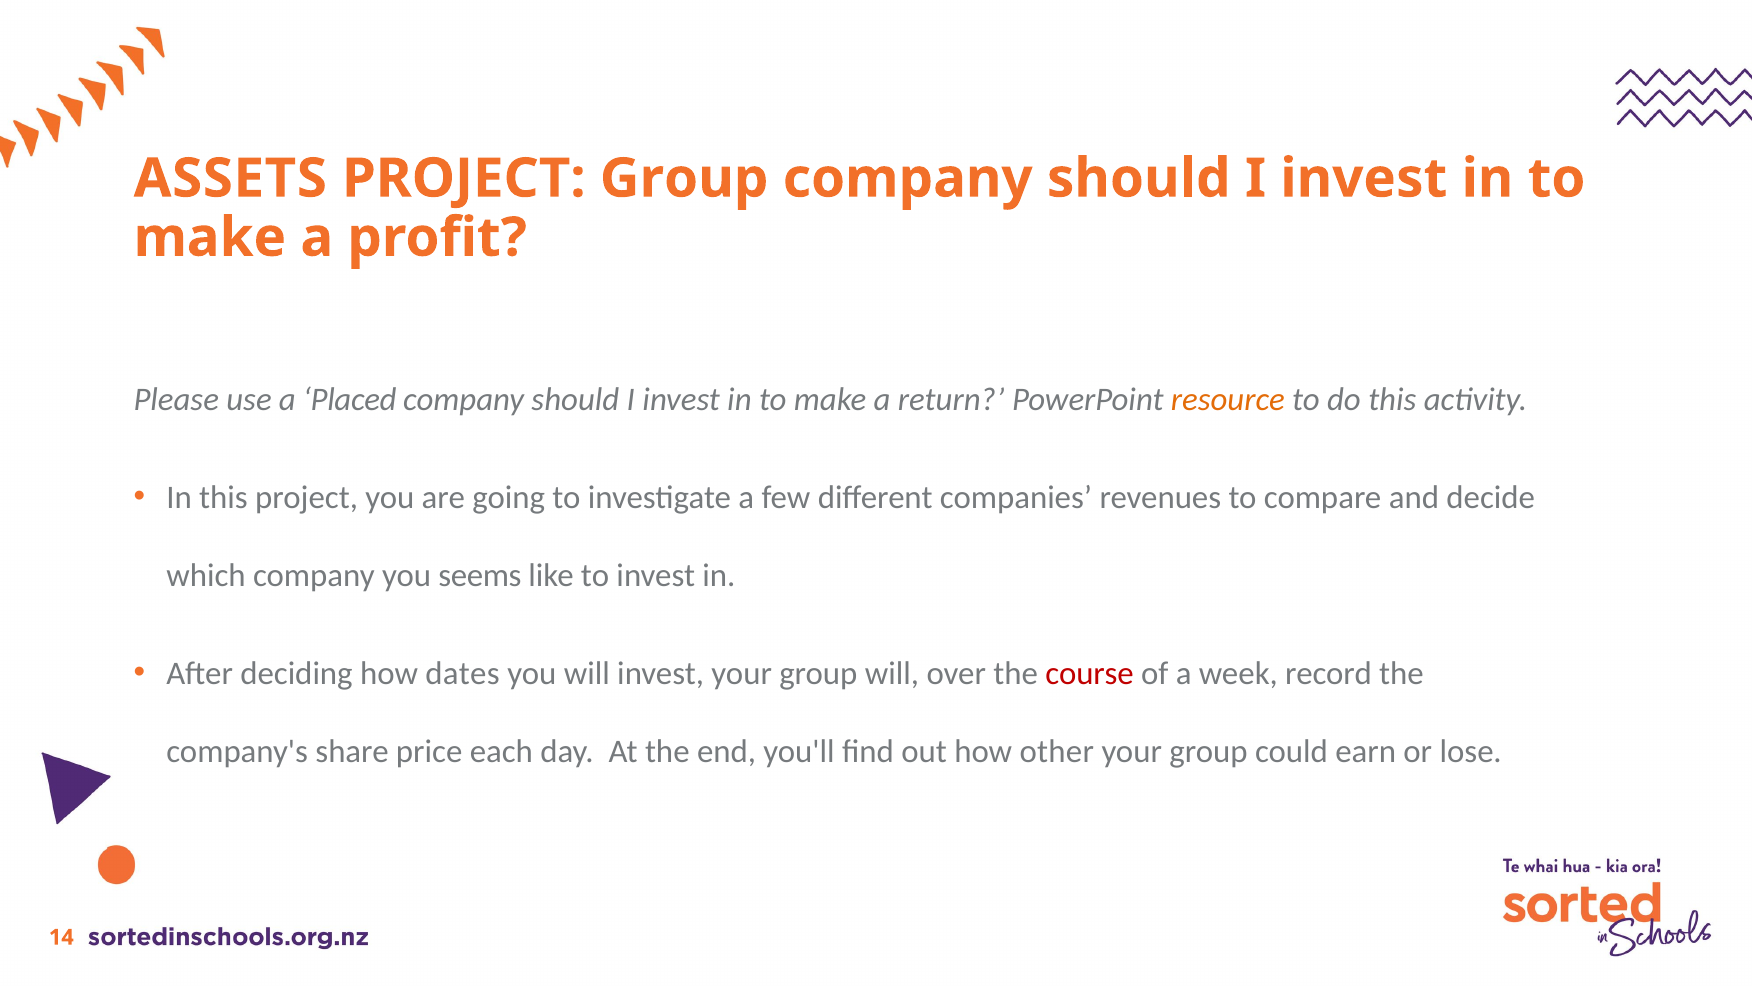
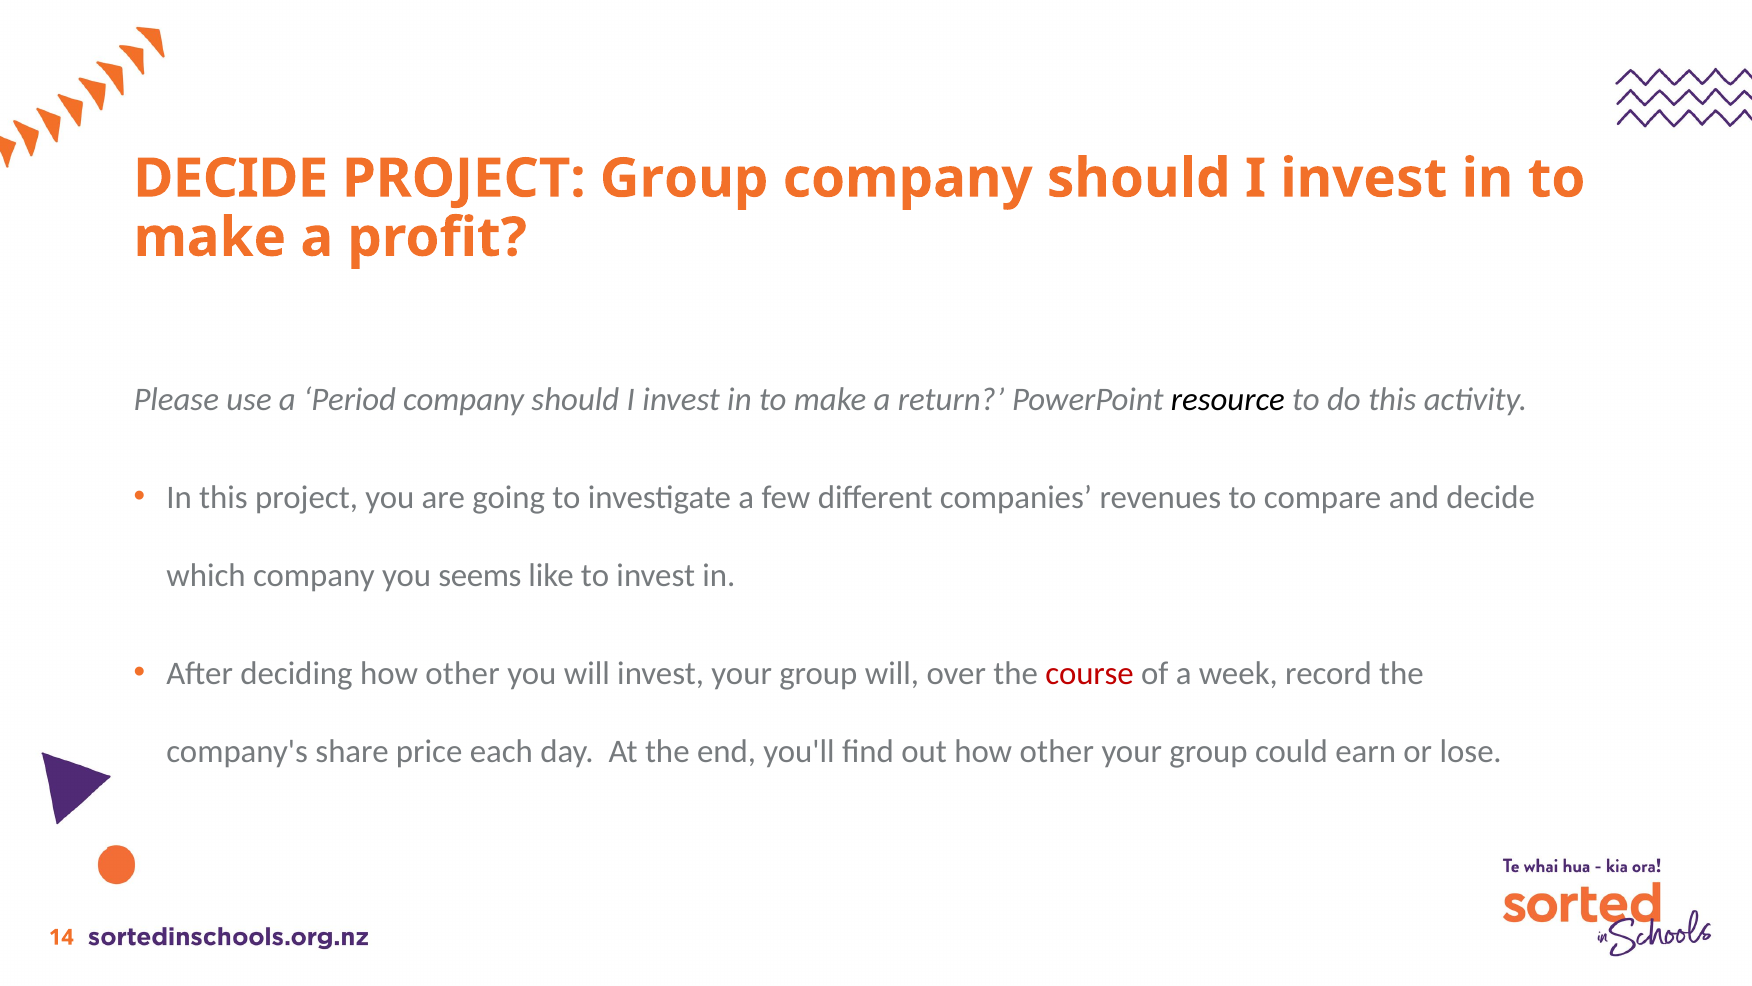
ASSETS: ASSETS -> DECIDE (231, 178)
Placed: Placed -> Period (350, 400)
resource colour: orange -> black (1228, 400)
deciding how dates: dates -> other (463, 673)
